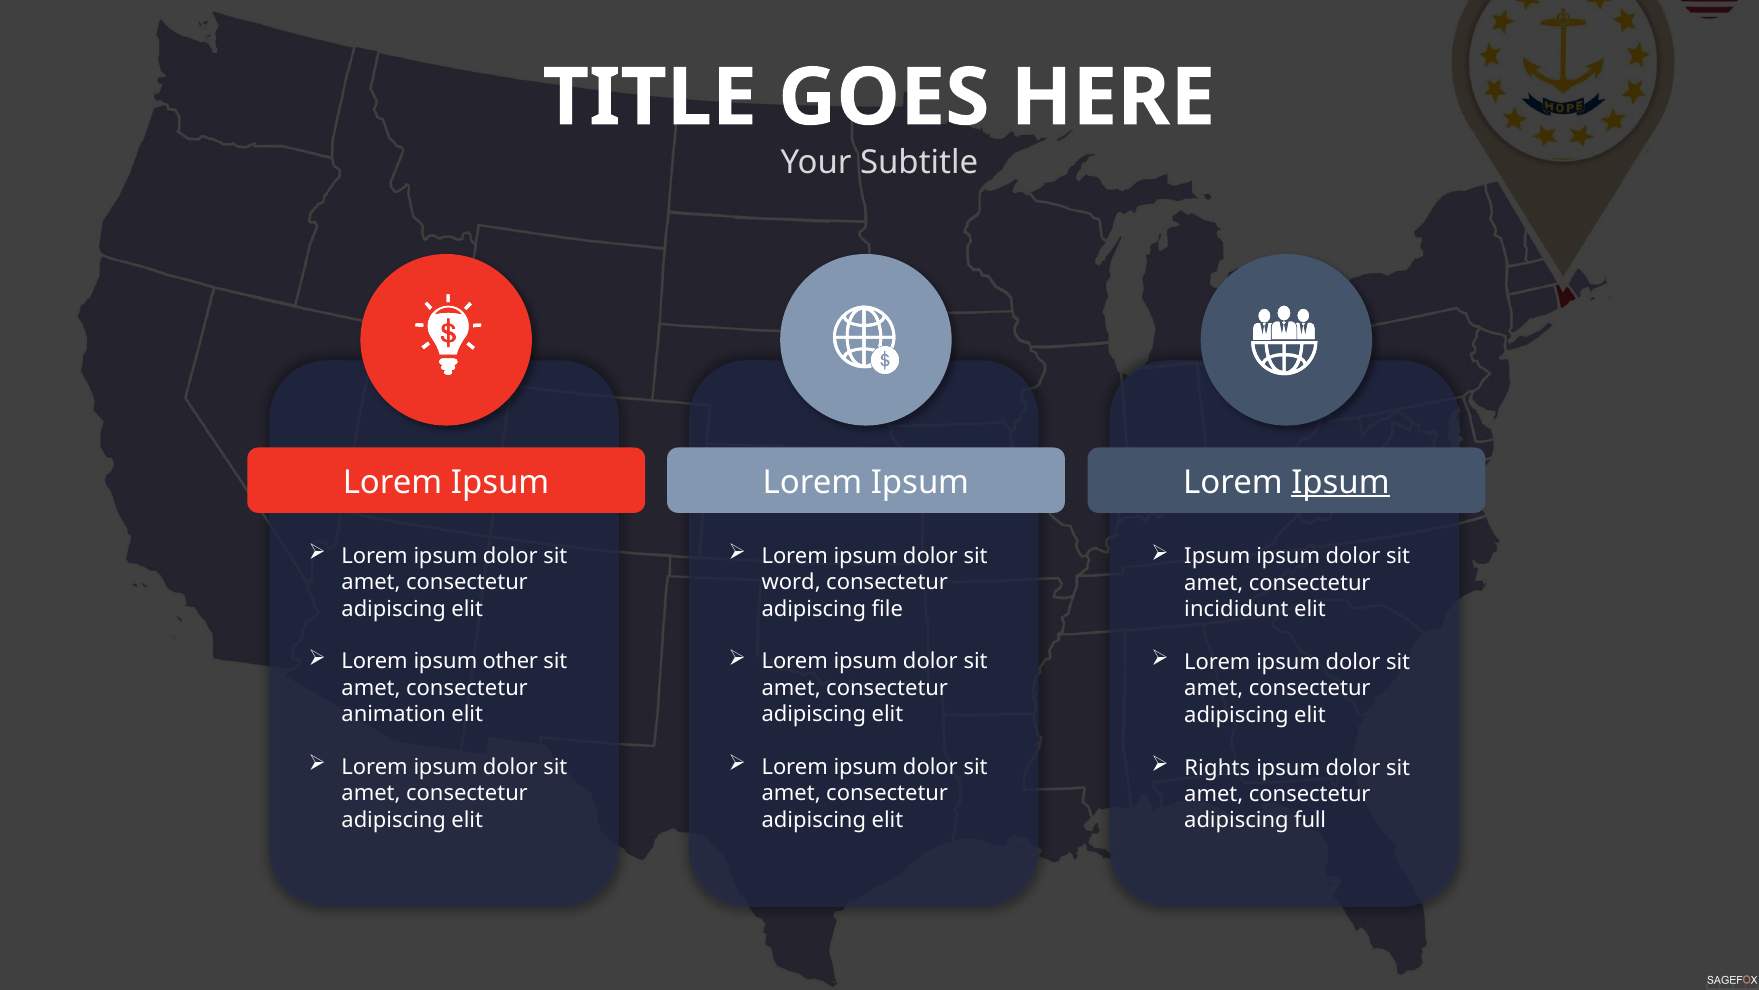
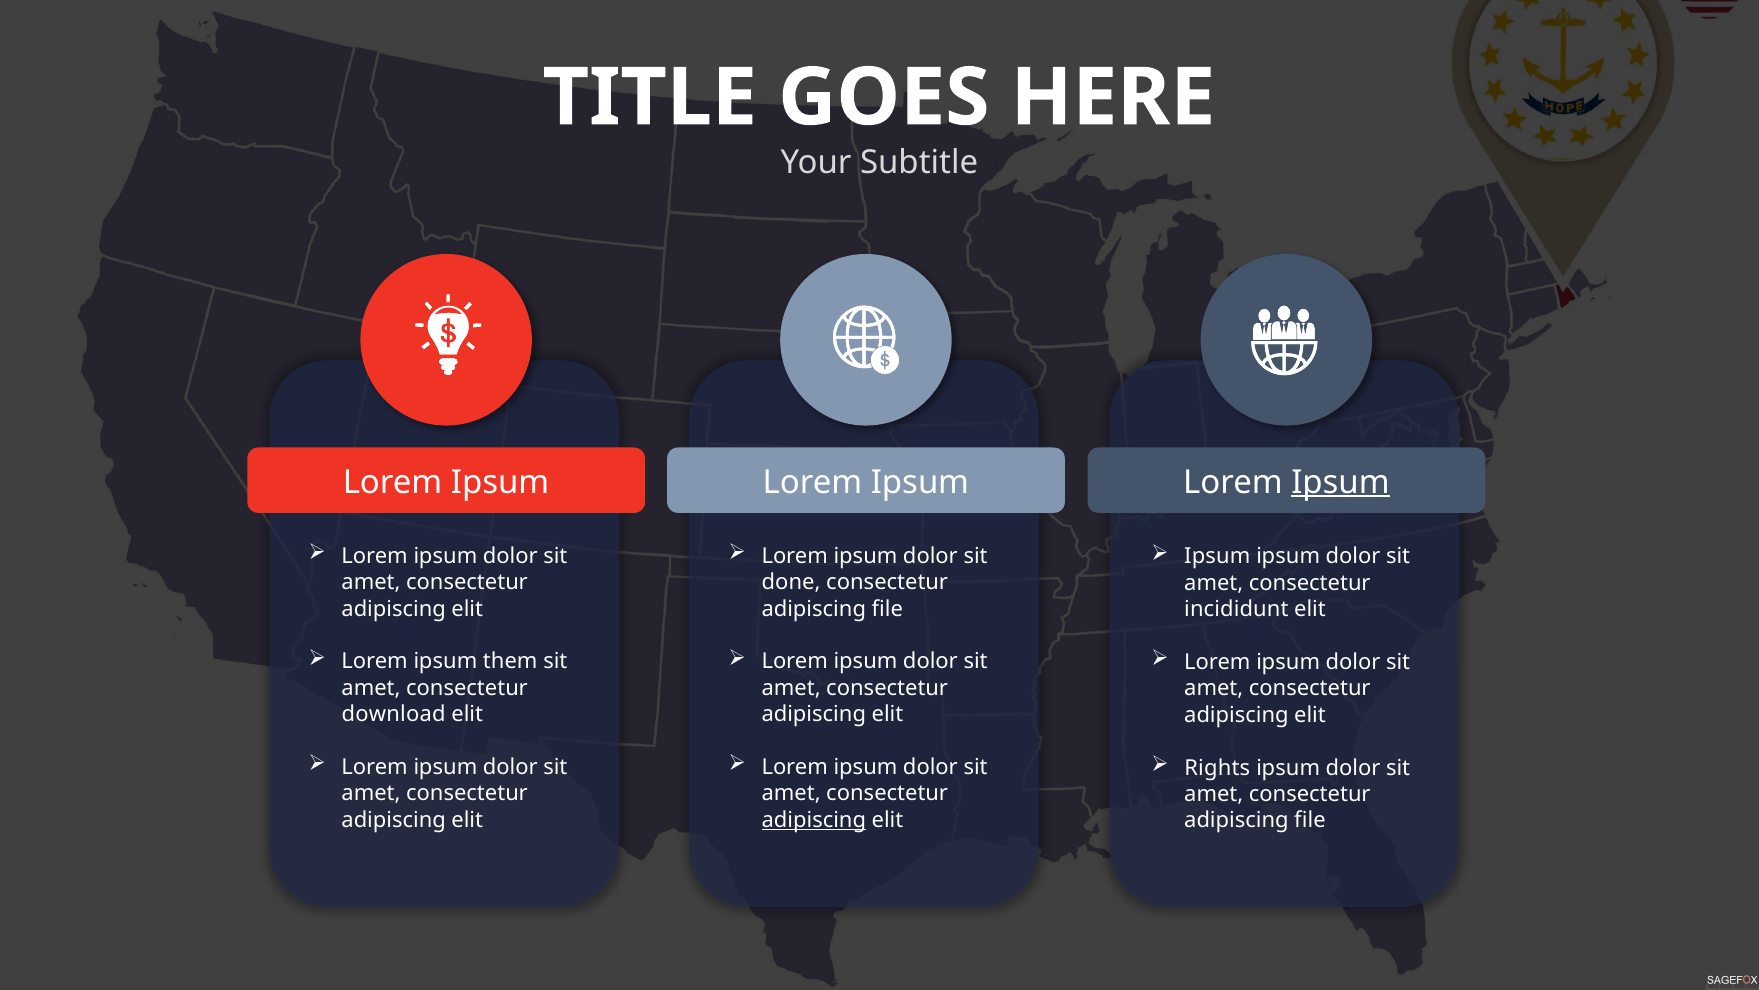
word: word -> done (791, 582)
other: other -> them (510, 661)
animation: animation -> download (394, 714)
adipiscing underline: none -> present (814, 820)
full: full -> file (1310, 820)
